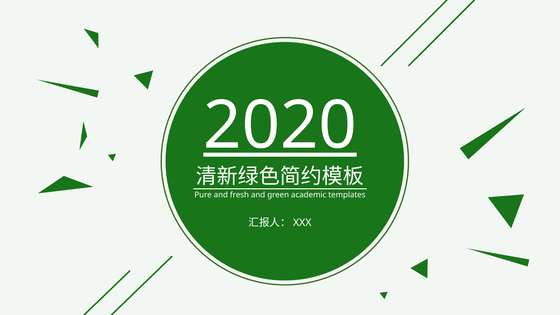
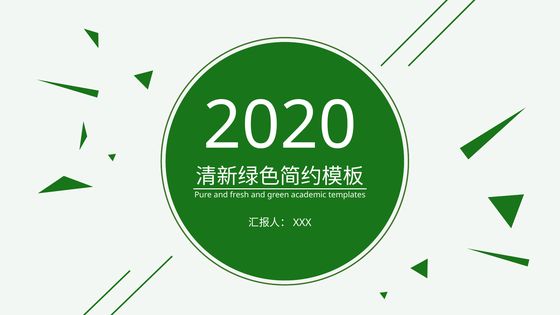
2020 underline: present -> none (280, 126)
